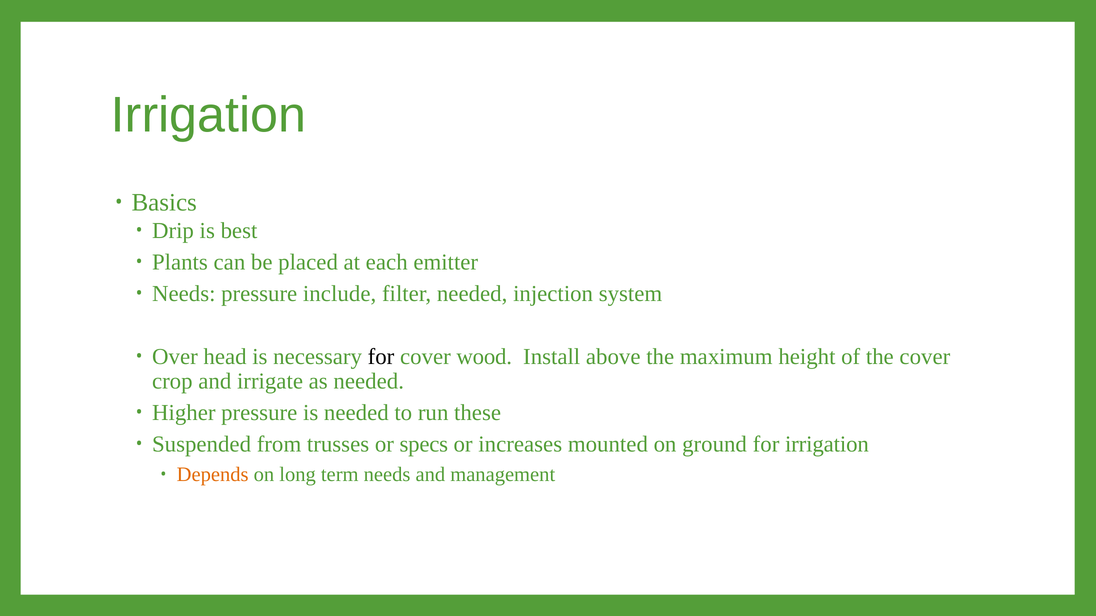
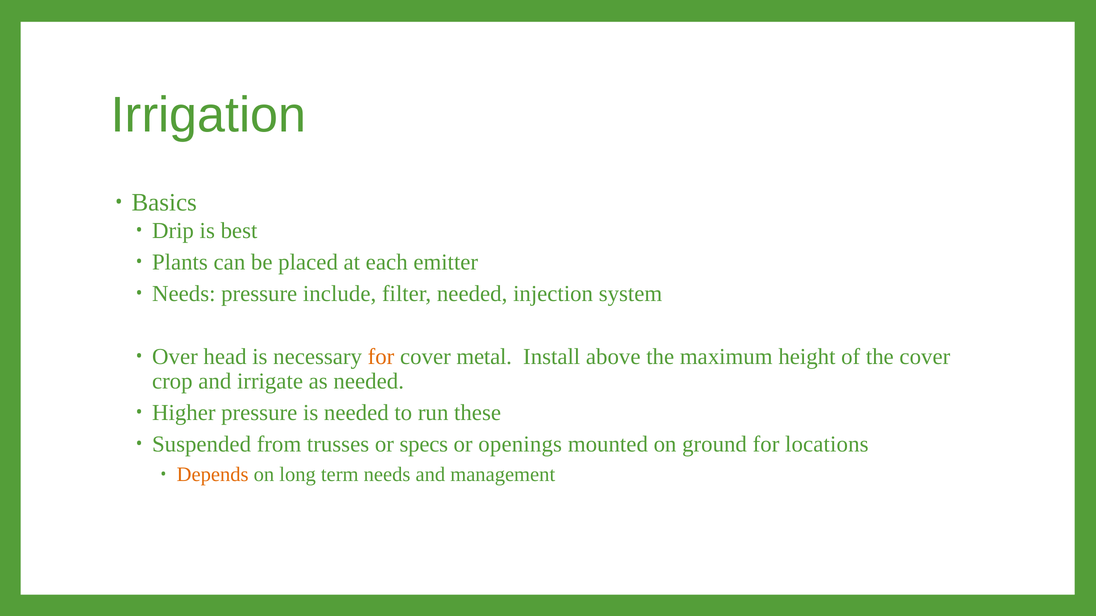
for colour: black -> orange (381, 357)
wood: wood -> metal (484, 357)
increases: increases -> openings (520, 444)
for irrigation: irrigation -> locations (827, 444)
